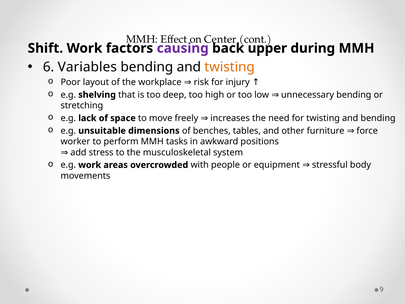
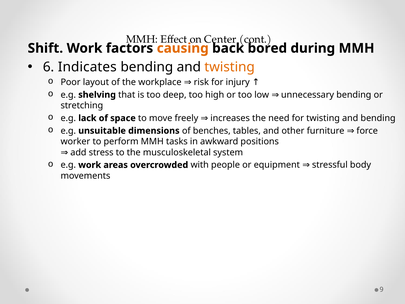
causing colour: purple -> orange (183, 48)
upper: upper -> bored (267, 48)
Variables: Variables -> Indicates (87, 67)
